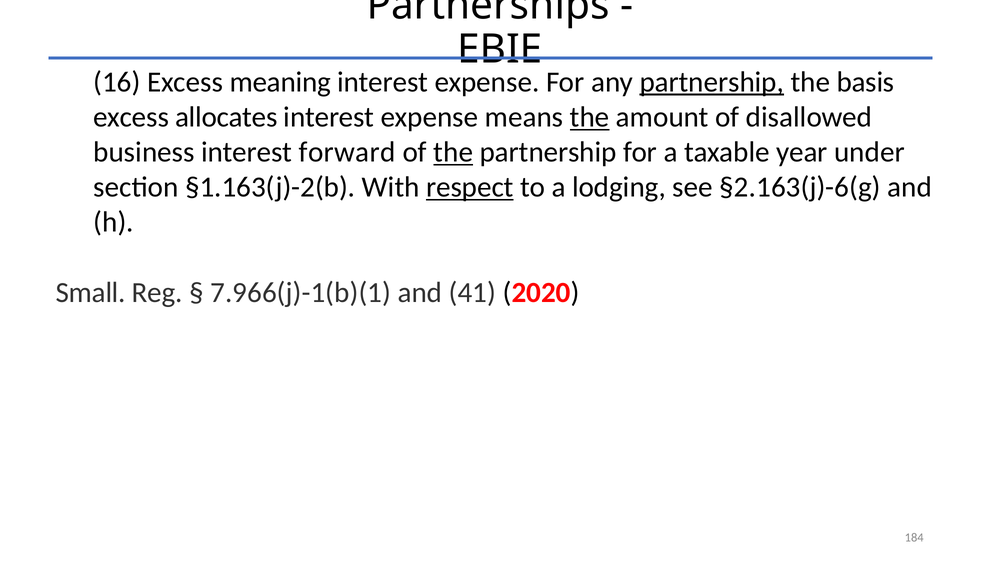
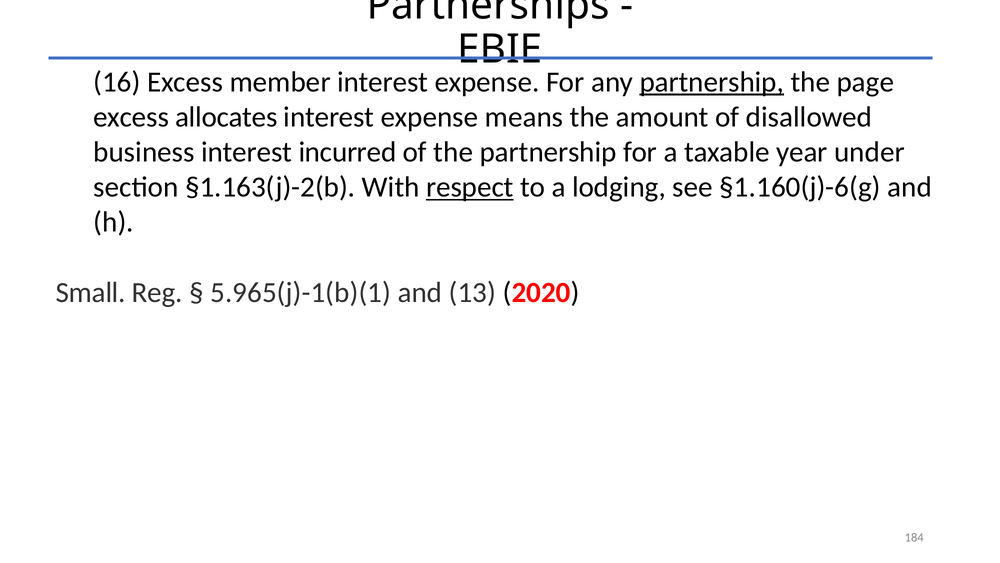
meaning: meaning -> member (280, 82)
basis: basis -> page (865, 82)
the underline: present -> none (590, 117)
forward: forward -> incurred (347, 152)
the underline: present -> none (453, 152)
§2.163(j)-6(g: §2.163(j)-6(g -> §1.160(j)-6(g (800, 187)
7.966(j)-1(b)(1: 7.966(j)-1(b)(1 -> 5.965(j)-1(b)(1 (301, 292)
41: 41 -> 13 (472, 292)
